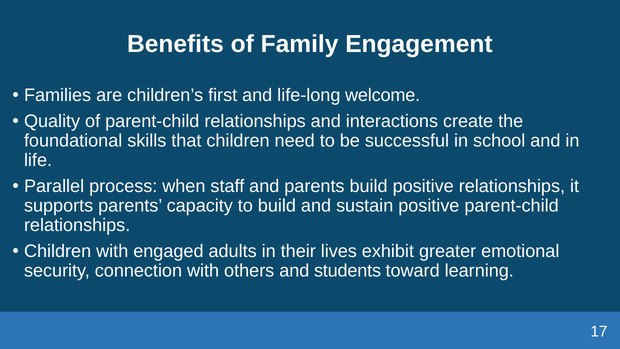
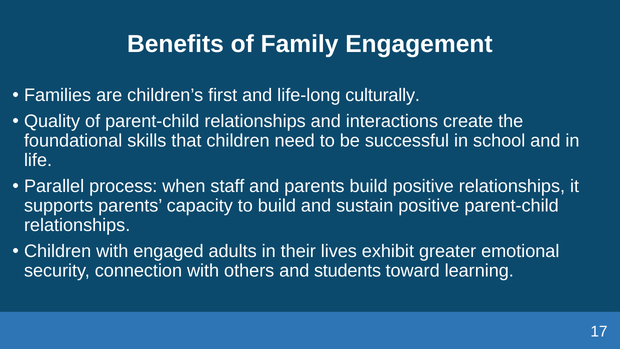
welcome: welcome -> culturally (383, 95)
